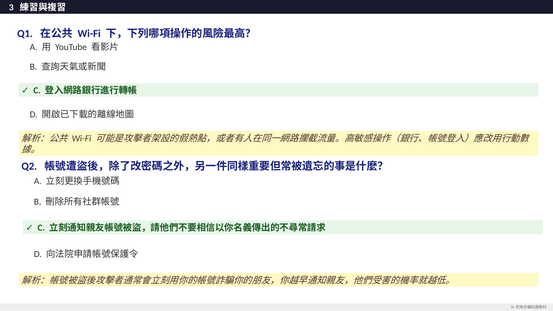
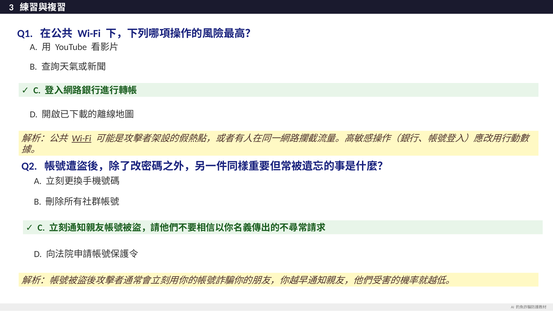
Wi-Fi underline: none -> present (82, 138)
